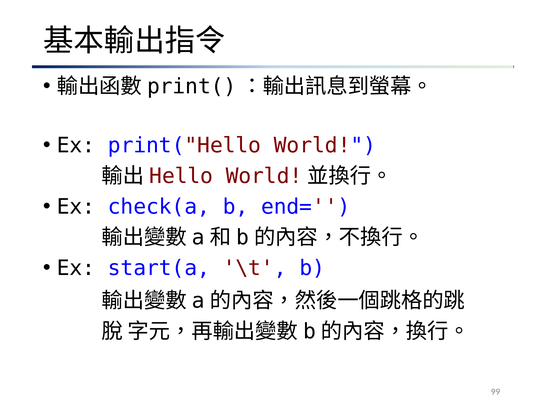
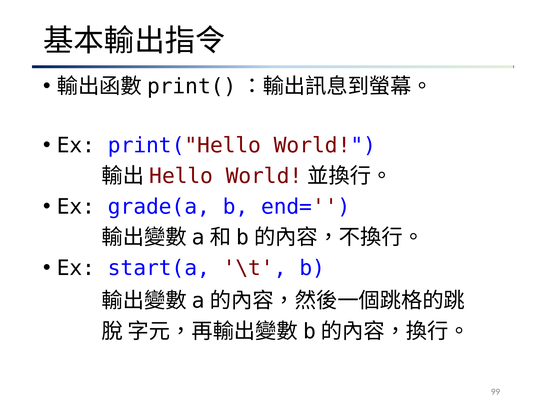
check(a: check(a -> grade(a (159, 207)
